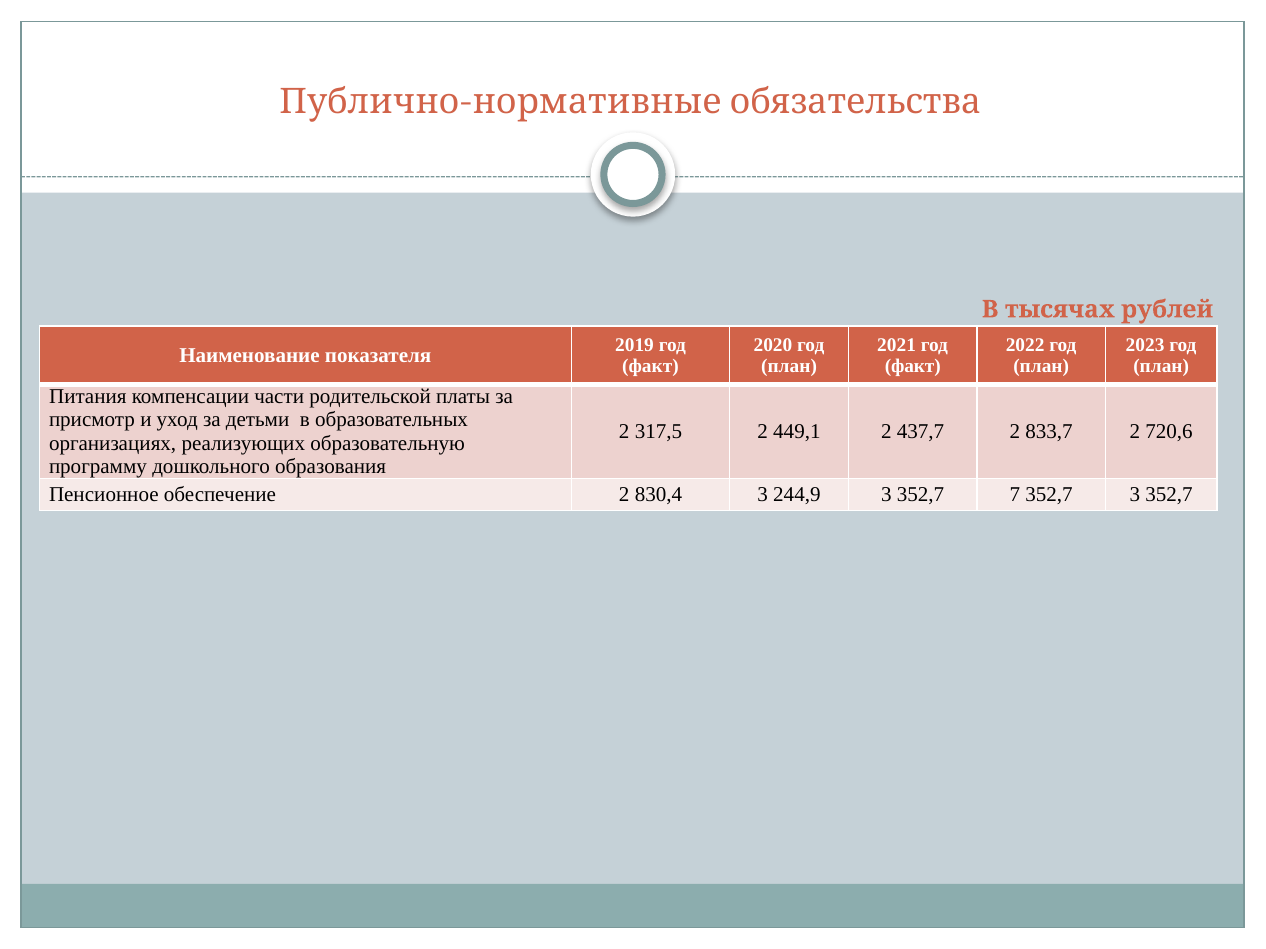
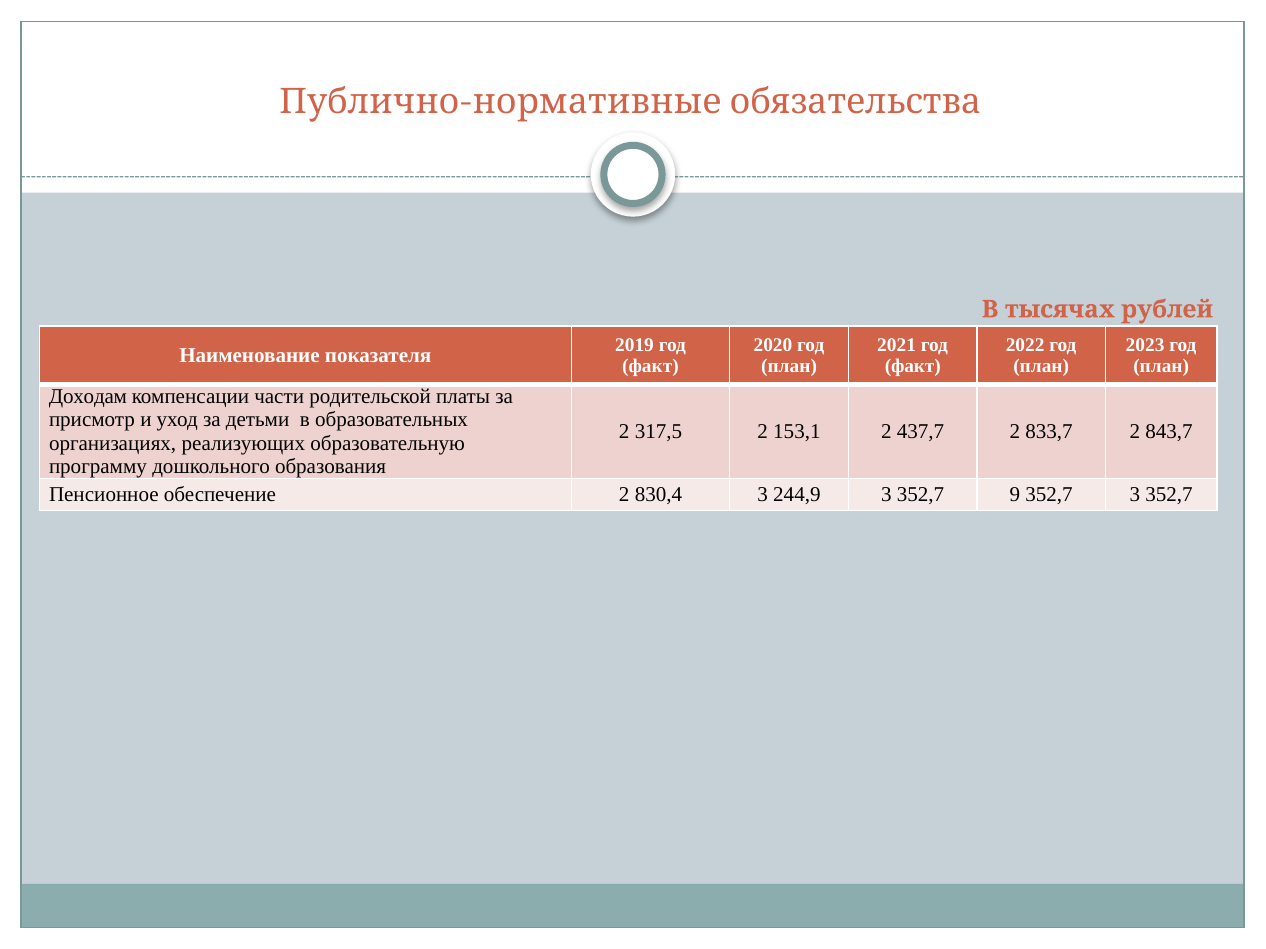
Питания: Питания -> Доходам (88, 397)
449,1: 449,1 -> 153,1 (797, 432)
720,6: 720,6 -> 843,7 (1169, 432)
7: 7 -> 9 (1015, 495)
